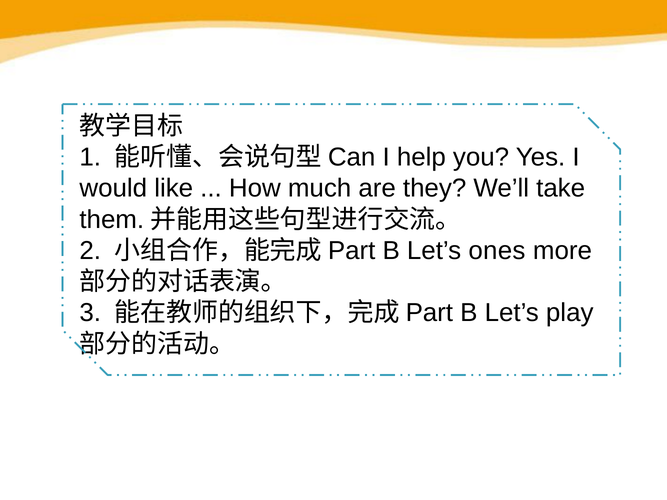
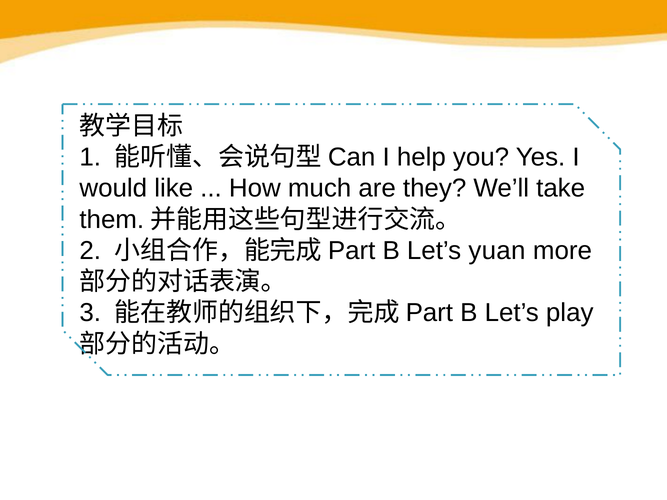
ones: ones -> yuan (497, 251)
